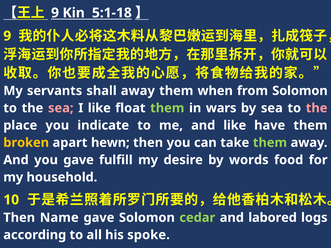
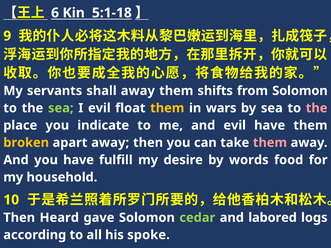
9: 9 -> 6 (55, 13)
when: when -> shifts (215, 91)
sea colour: pink -> light green (61, 108)
I like: like -> evil (99, 108)
them colour: light green -> yellow (167, 108)
and like: like -> evil (235, 125)
apart hewn: hewn -> away (110, 143)
them colour: light green -> pink (270, 143)
you gave: gave -> have (79, 160)
Name: Name -> Heard (59, 218)
